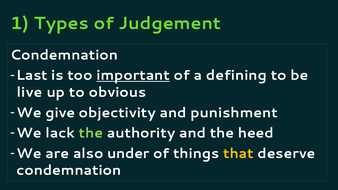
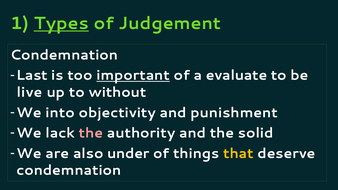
Types underline: none -> present (61, 23)
defining: defining -> evaluate (237, 75)
obvious: obvious -> without (117, 92)
give: give -> into (60, 113)
the colour: light green -> pink (91, 133)
heed: heed -> solid (256, 133)
